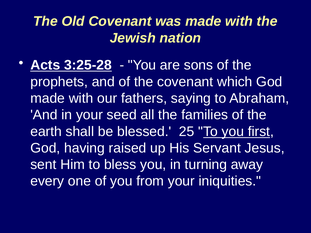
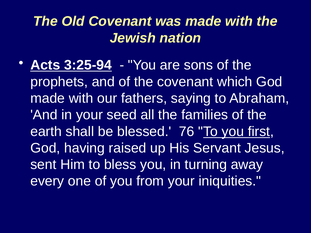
3:25-28: 3:25-28 -> 3:25-94 (88, 65)
25: 25 -> 76 (187, 132)
